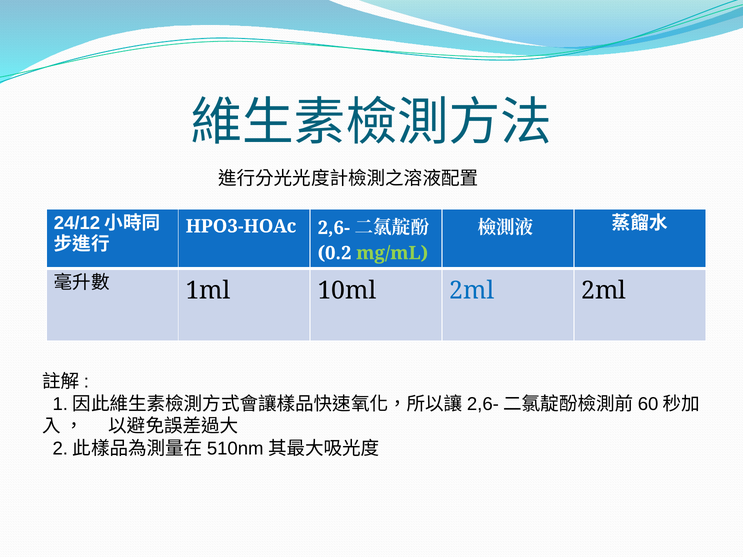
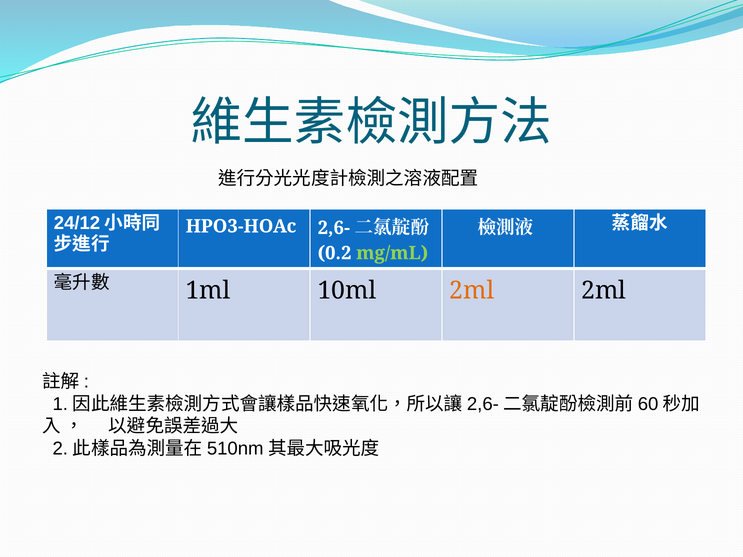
2ml colour: blue -> orange (472, 291)
